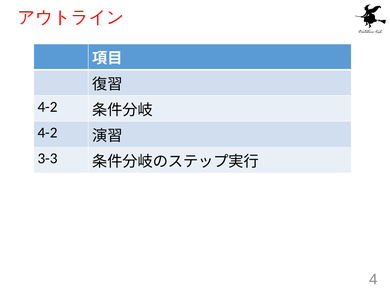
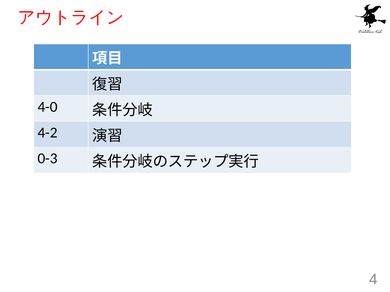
4-2: 4-2 -> 4-0 (48, 107)
3-3: 3-3 -> 0-3 (48, 159)
